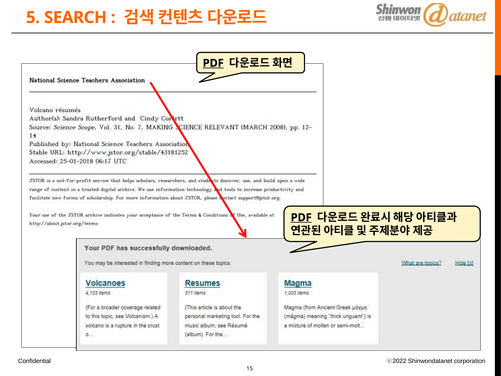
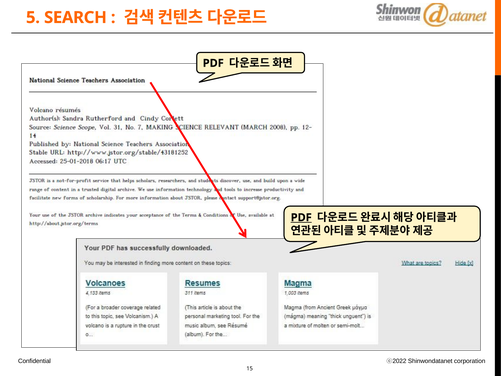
PDF underline: present -> none (213, 63)
